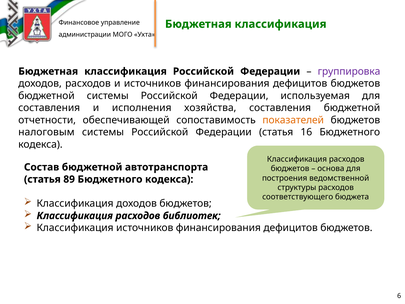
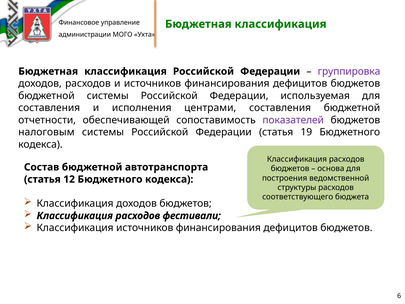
хозяйства: хозяйства -> центрами (210, 108)
показателей colour: orange -> purple (293, 120)
16: 16 -> 19 (306, 132)
89: 89 -> 12 (69, 179)
библиотек: библиотек -> фестивали (192, 216)
